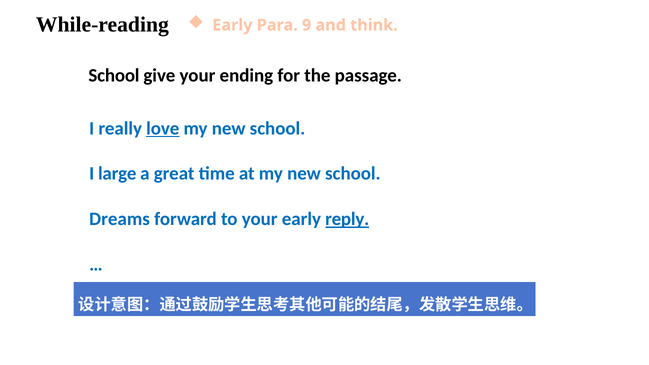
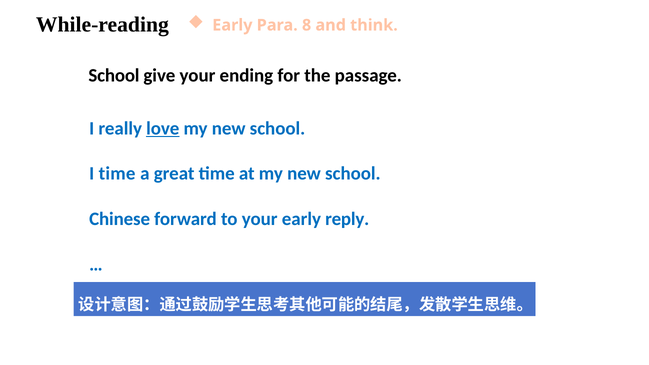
9: 9 -> 8 (307, 25)
I large: large -> time (117, 174)
Dreams: Dreams -> Chinese (120, 219)
reply underline: present -> none (347, 219)
